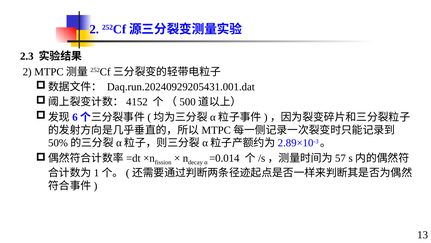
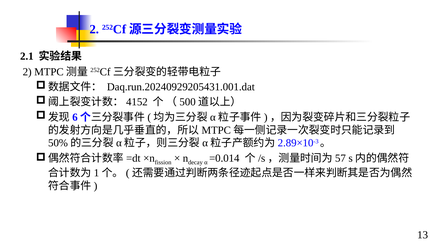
2.3: 2.3 -> 2.1 (27, 56)
